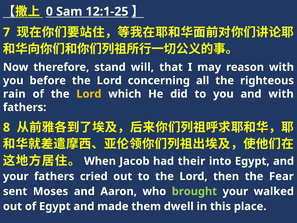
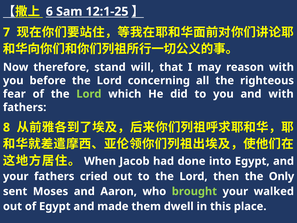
0: 0 -> 6 (49, 12)
rain: rain -> fear (14, 94)
Lord colour: yellow -> light green (89, 94)
their: their -> done (192, 161)
Fear: Fear -> Only (282, 176)
